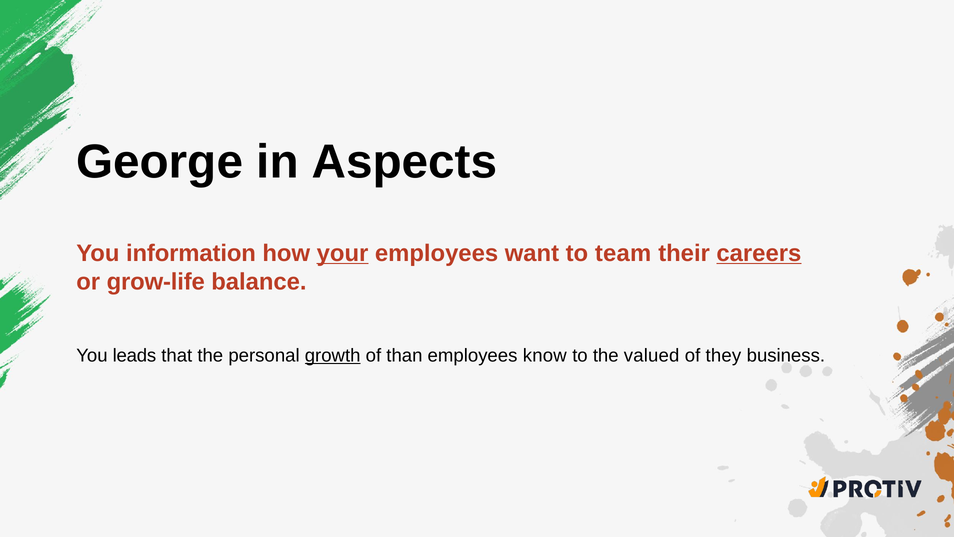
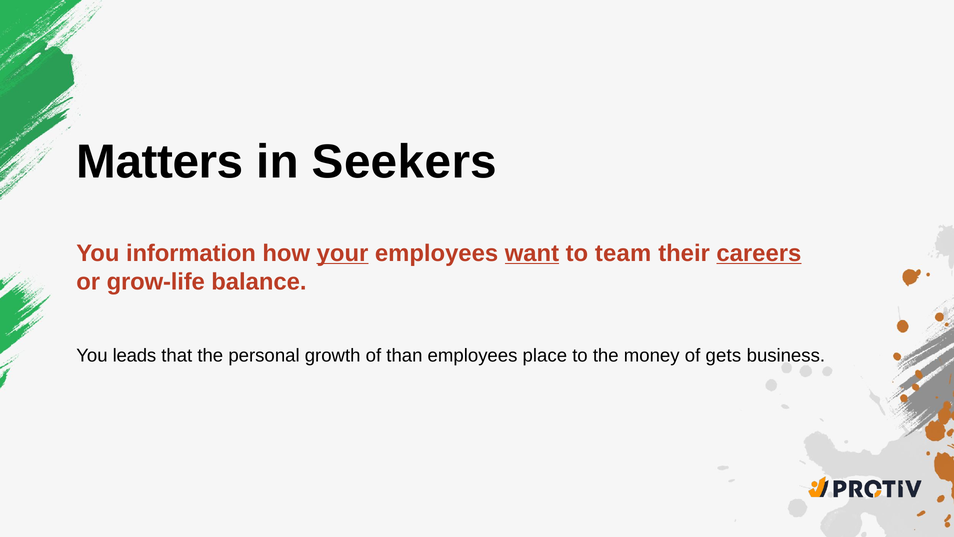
George: George -> Matters (160, 162)
Aspects: Aspects -> Seekers (404, 162)
want underline: none -> present (532, 253)
growth underline: present -> none (333, 355)
know: know -> place (545, 355)
valued: valued -> money (652, 355)
they: they -> gets (723, 355)
